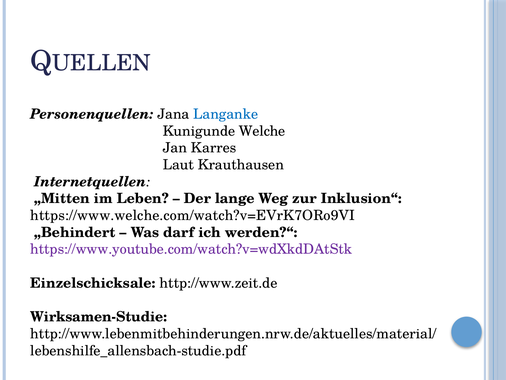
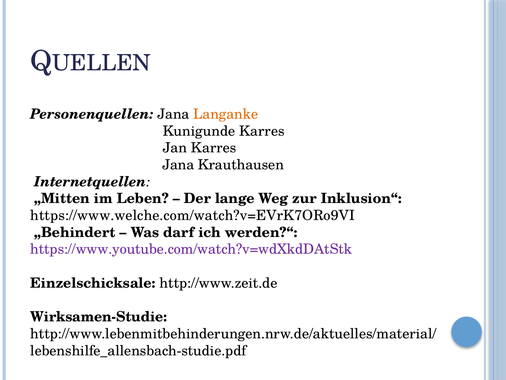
Langanke colour: blue -> orange (226, 114)
Kunigunde Welche: Welche -> Karres (262, 131)
Laut: Laut -> Jana (178, 165)
